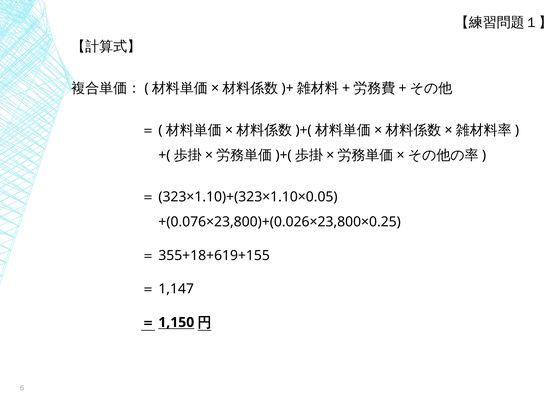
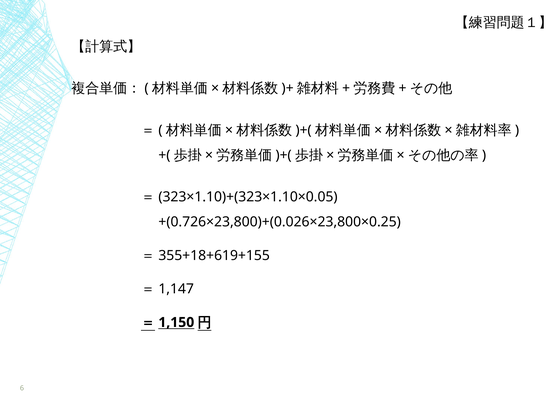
+(0.076×23,800)+(0.026×23,800×0.25: +(0.076×23,800)+(0.026×23,800×0.25 -> +(0.726×23,800)+(0.026×23,800×0.25 (280, 222)
